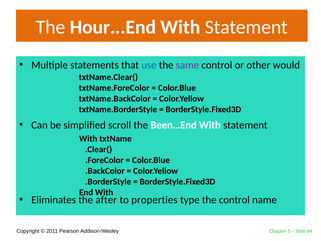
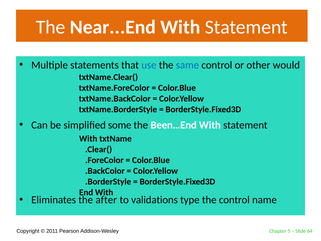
Hour...End: Hour...End -> Near...End (113, 27)
same colour: purple -> blue (187, 65)
scroll: scroll -> some (120, 125)
properties: properties -> validations (155, 200)
